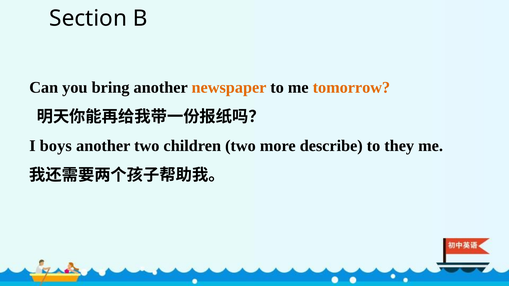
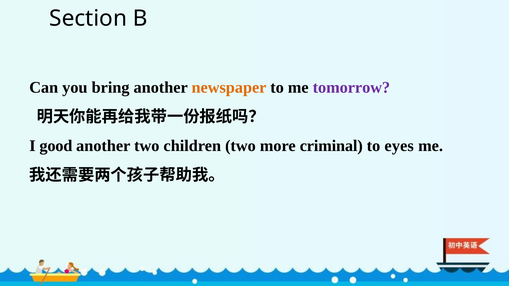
tomorrow colour: orange -> purple (351, 88)
boys: boys -> good (56, 146)
describe: describe -> criminal (331, 146)
they: they -> eyes (399, 146)
